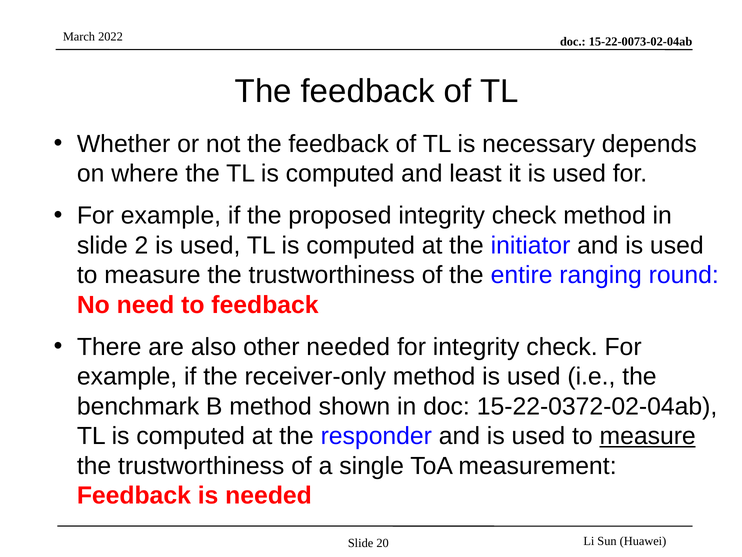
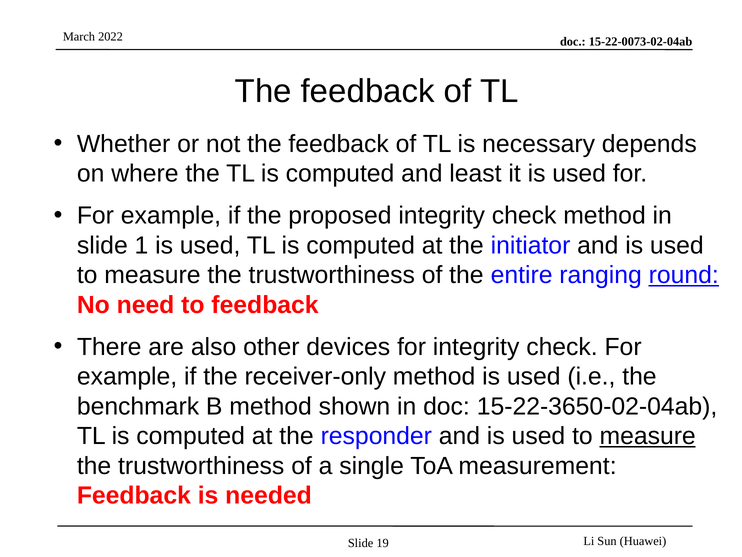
2: 2 -> 1 (141, 245)
round underline: none -> present (684, 275)
other needed: needed -> devices (348, 347)
15-22-0372-02-04ab: 15-22-0372-02-04ab -> 15-22-3650-02-04ab (597, 406)
20: 20 -> 19 (383, 542)
